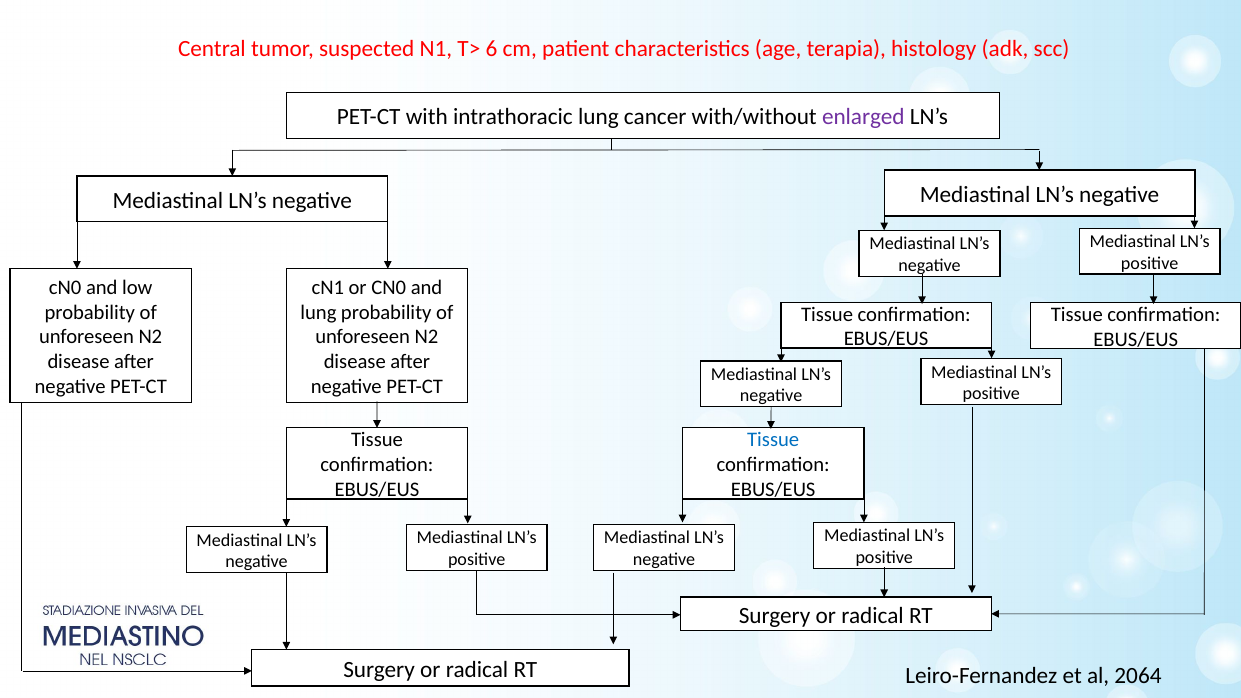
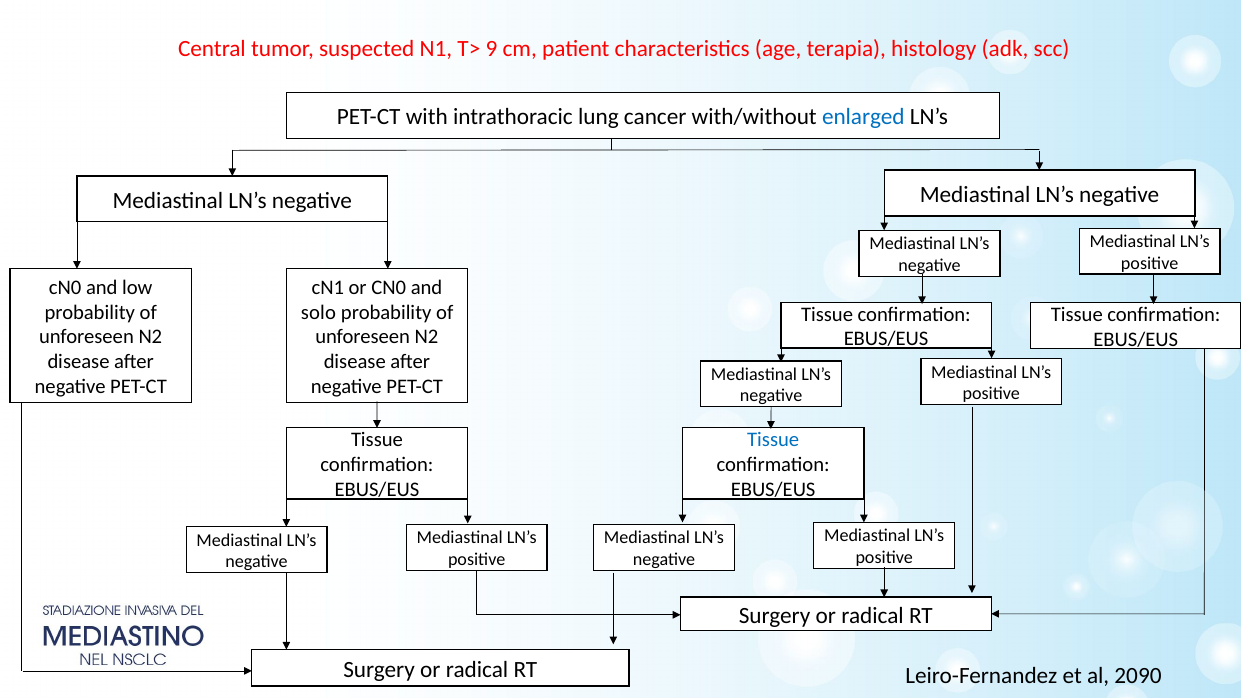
6: 6 -> 9 (492, 49)
enlarged colour: purple -> blue (863, 117)
lung: lung -> solo (318, 312)
2064: 2064 -> 2090 (1138, 675)
